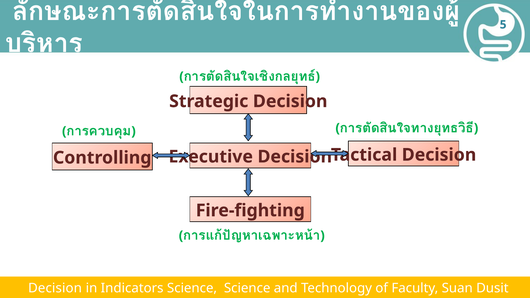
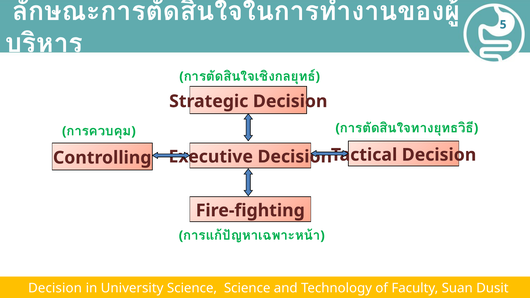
in Indicators: Indicators -> University (132, 288)
